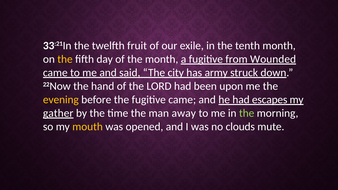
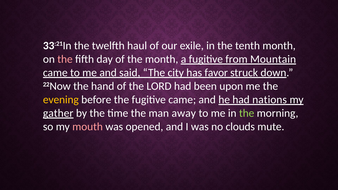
fruit: fruit -> haul (137, 46)
the colour: yellow -> pink (65, 59)
Wounded: Wounded -> Mountain (273, 59)
army: army -> favor (216, 73)
escapes: escapes -> nations (270, 100)
mouth colour: yellow -> pink (88, 127)
